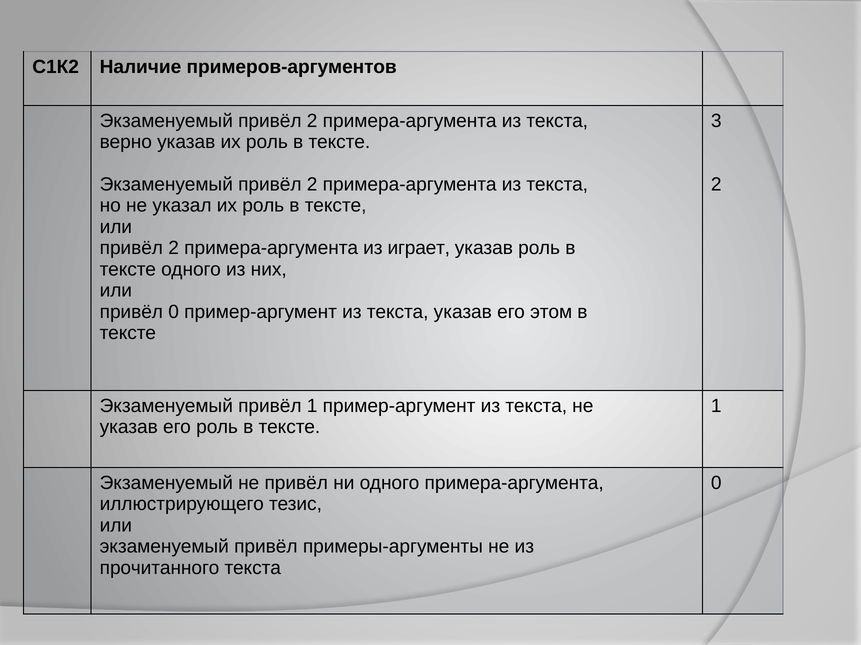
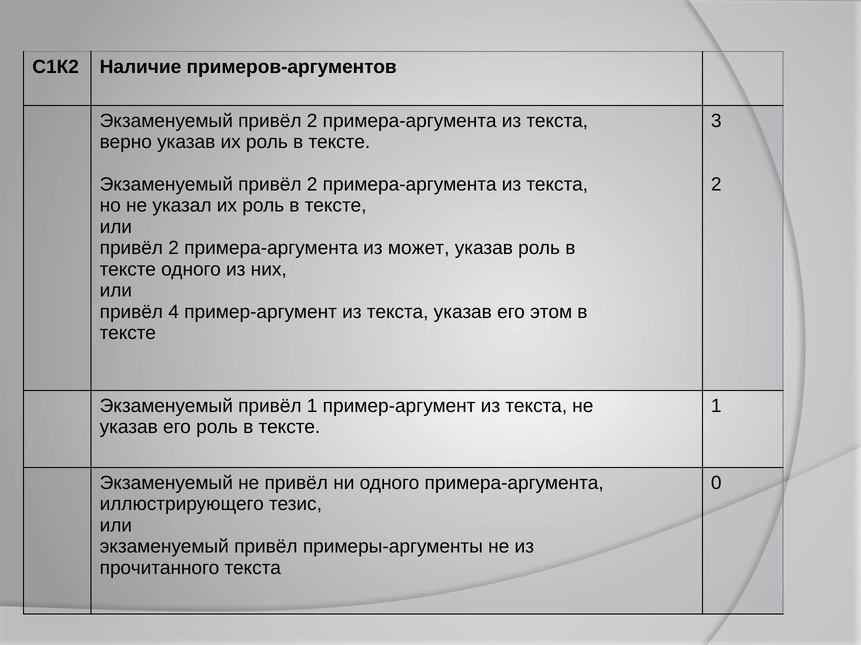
играет: играет -> может (419, 248)
привёл 0: 0 -> 4 (174, 312)
